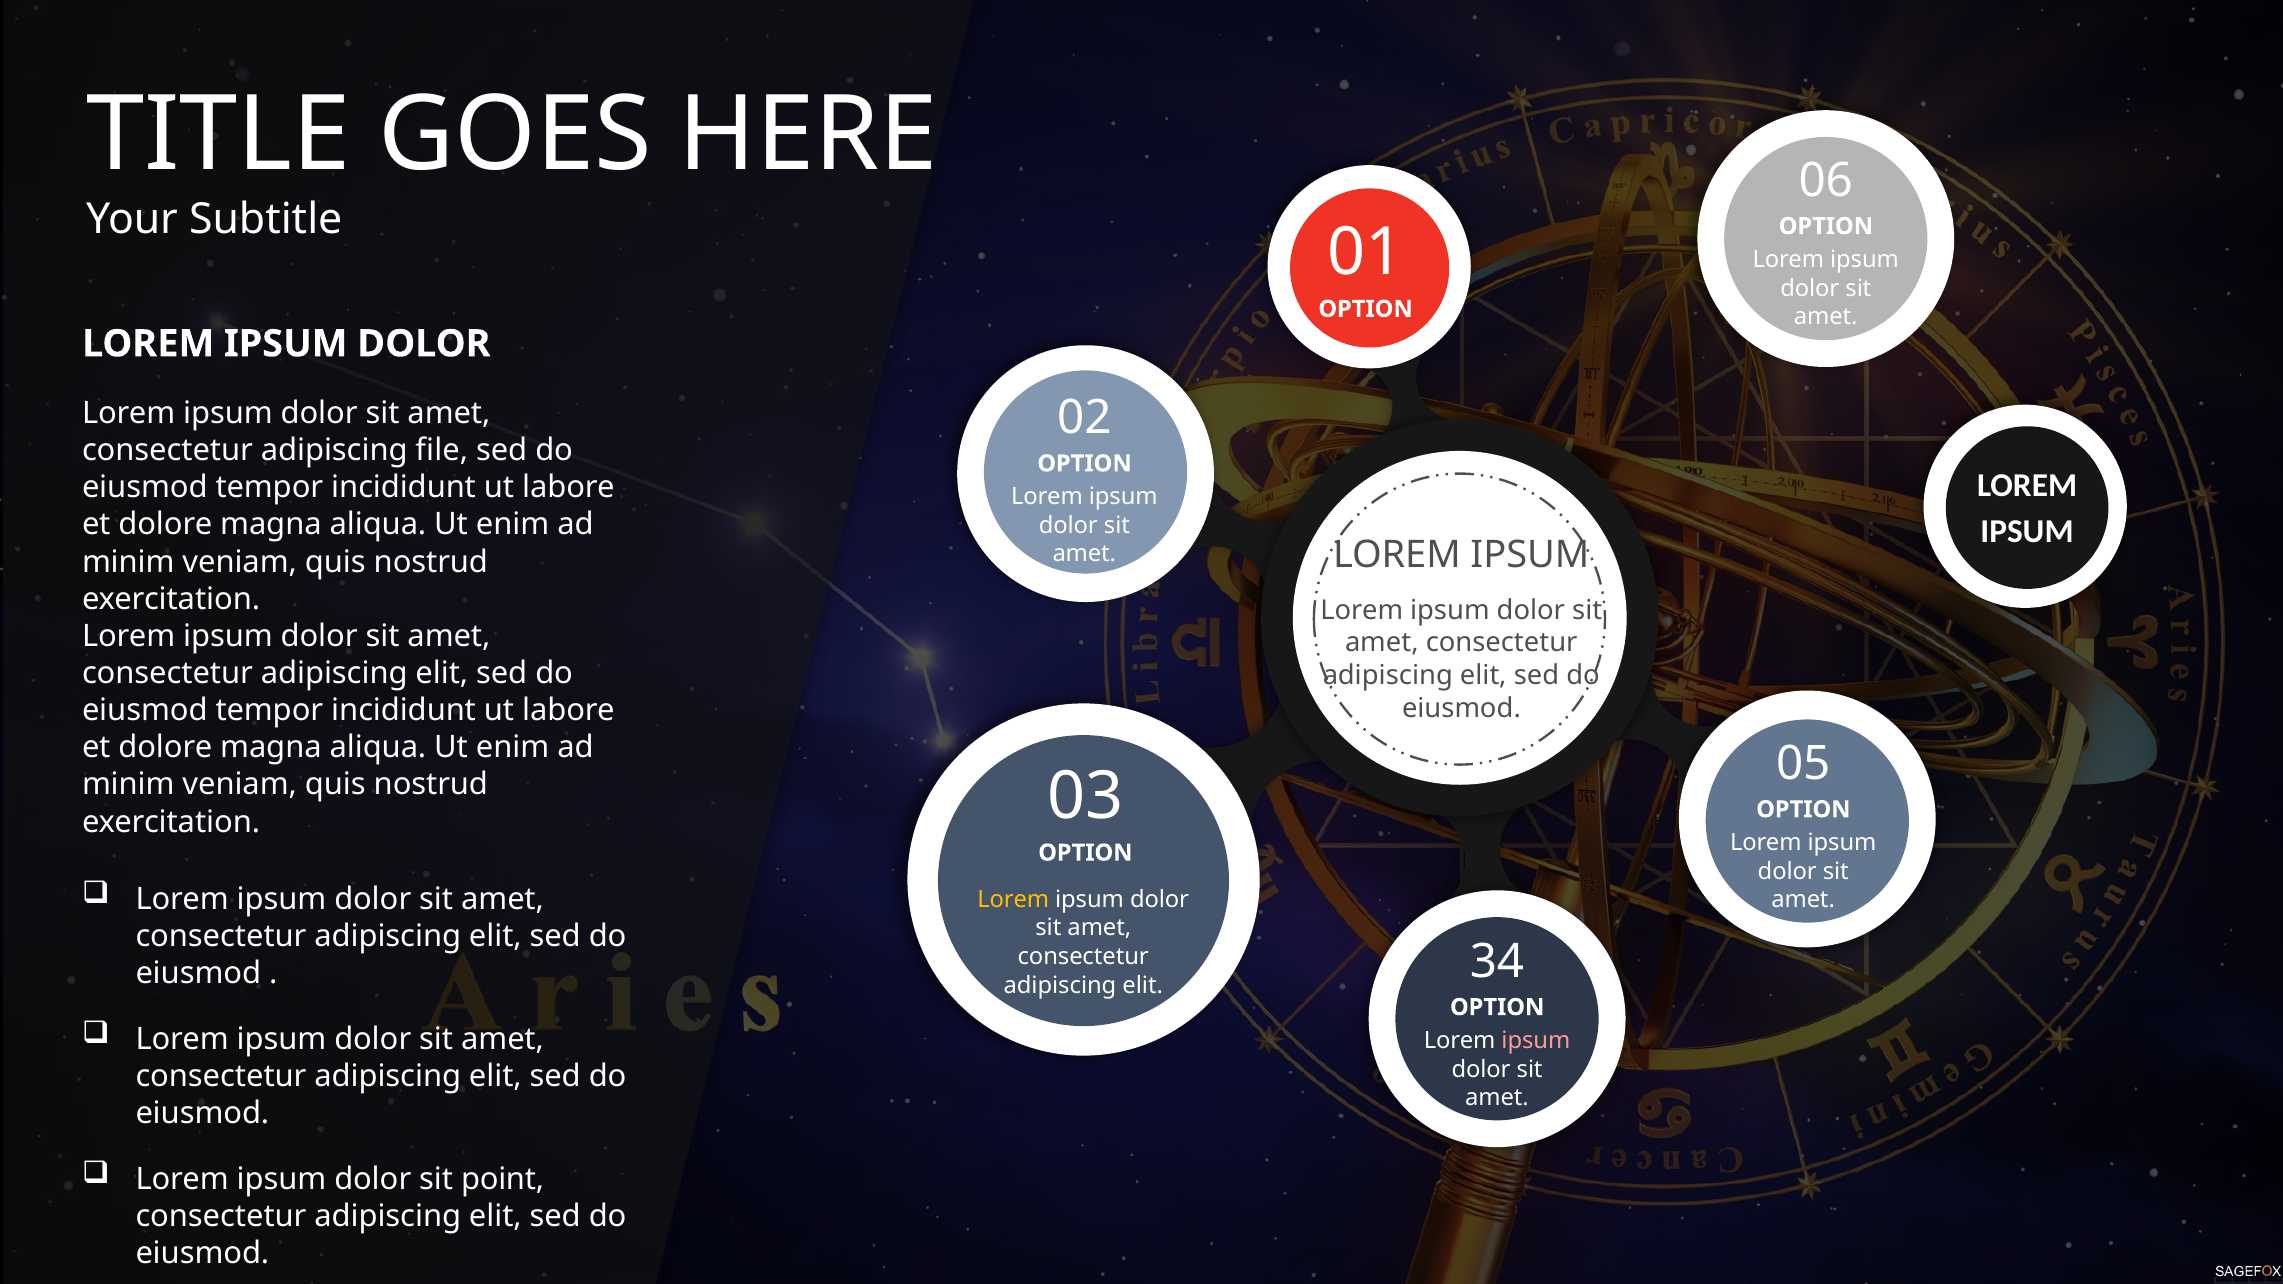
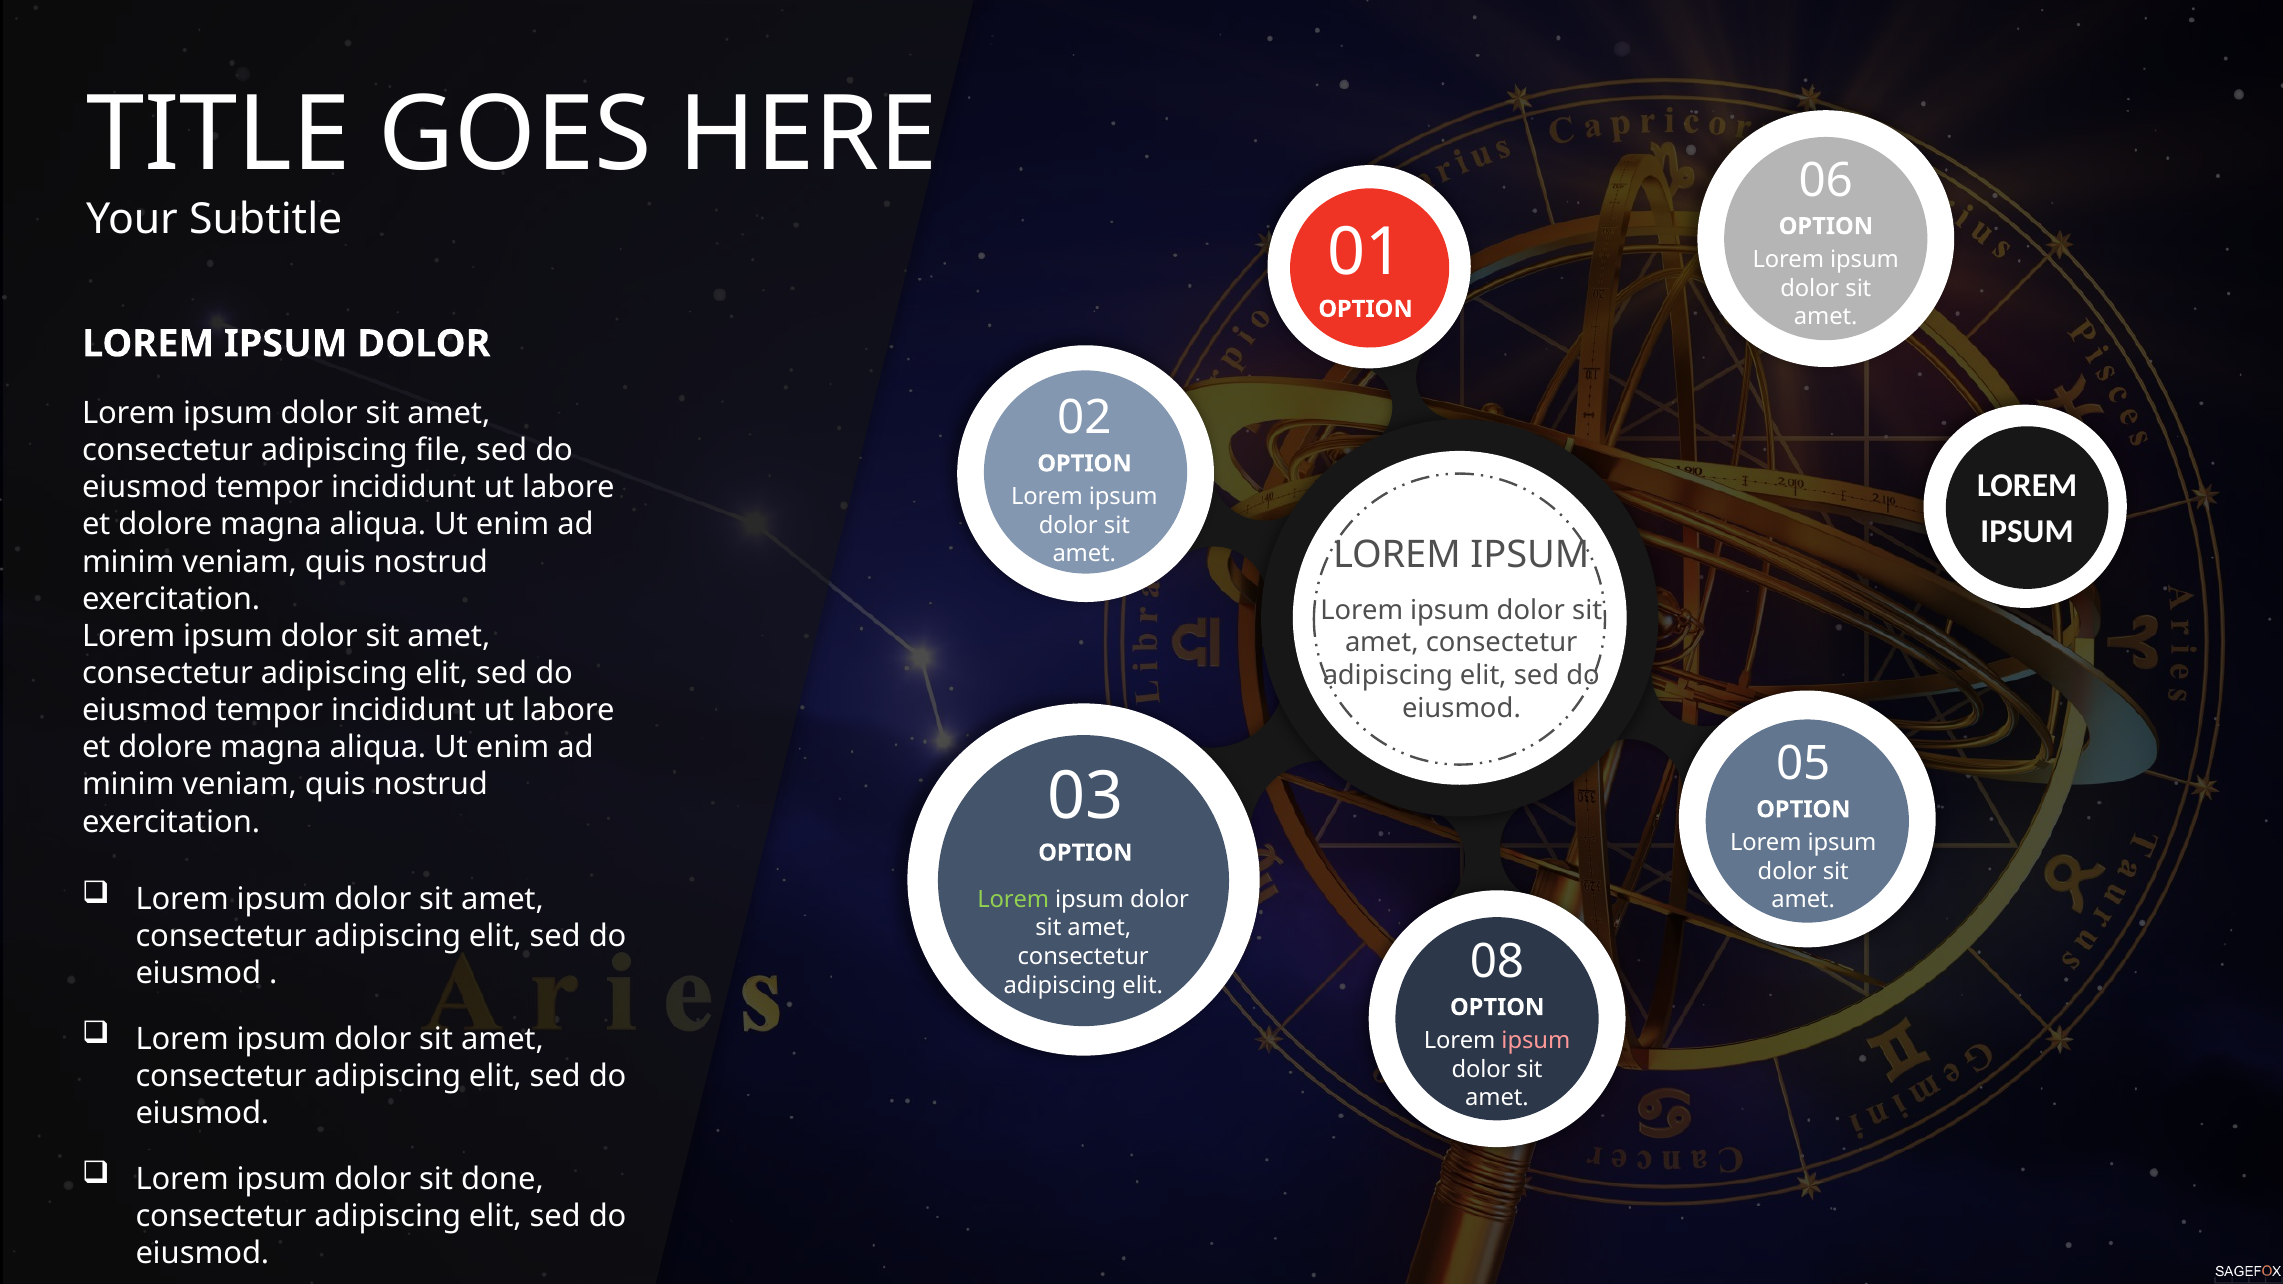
Lorem colour: yellow -> light green (1013, 900)
34: 34 -> 08 (1497, 961)
point: point -> done (502, 1179)
